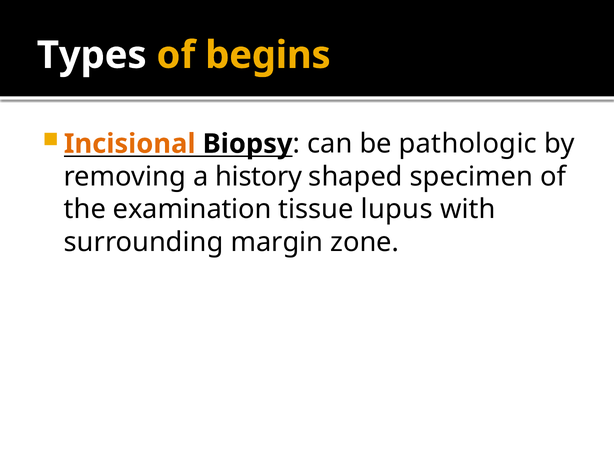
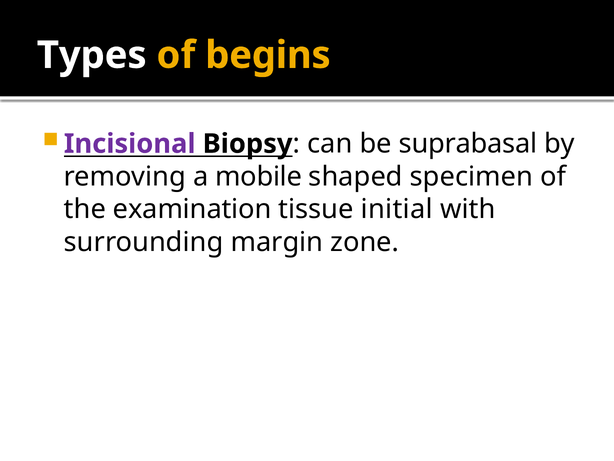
Incisional colour: orange -> purple (130, 144)
pathologic: pathologic -> suprabasal (468, 144)
history: history -> mobile (259, 176)
lupus: lupus -> initial (397, 209)
